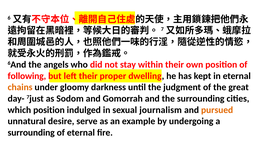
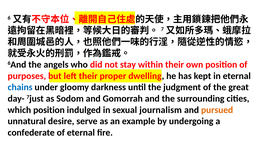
following: following -> purposes (27, 76)
chains colour: orange -> blue (20, 87)
surrounding: surrounding -> confederate (31, 132)
